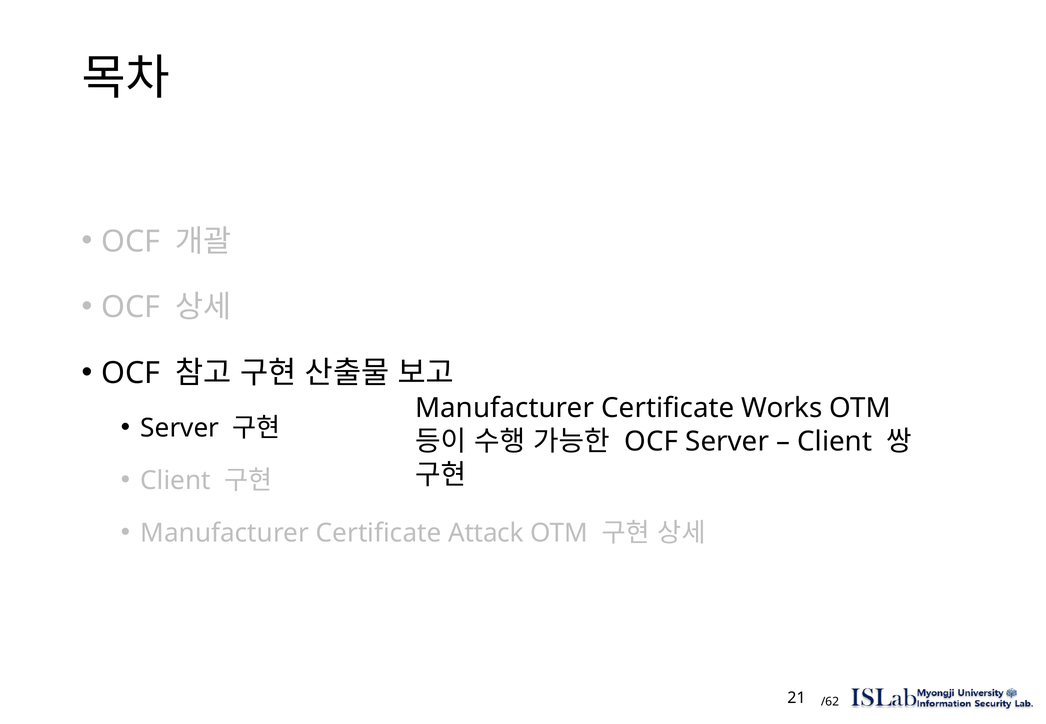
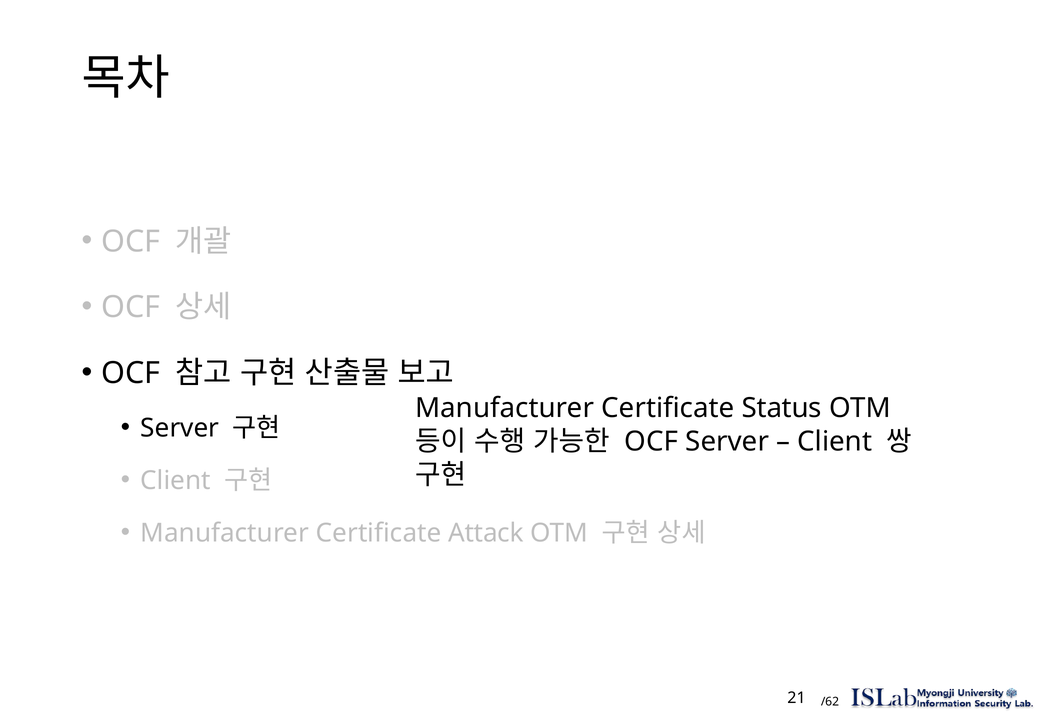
Works: Works -> Status (782, 408)
